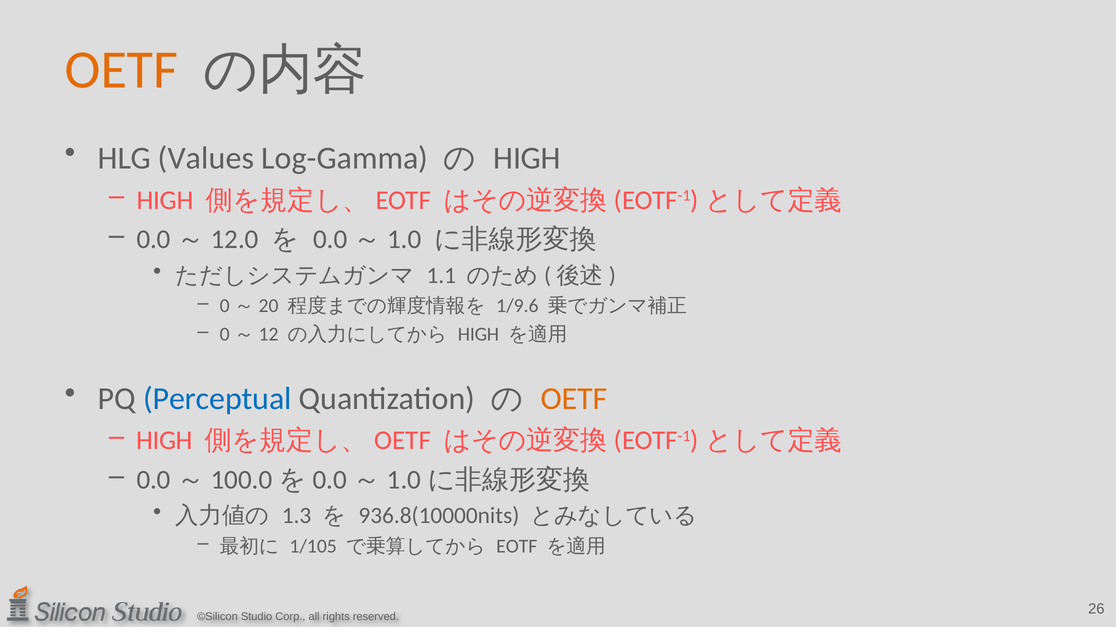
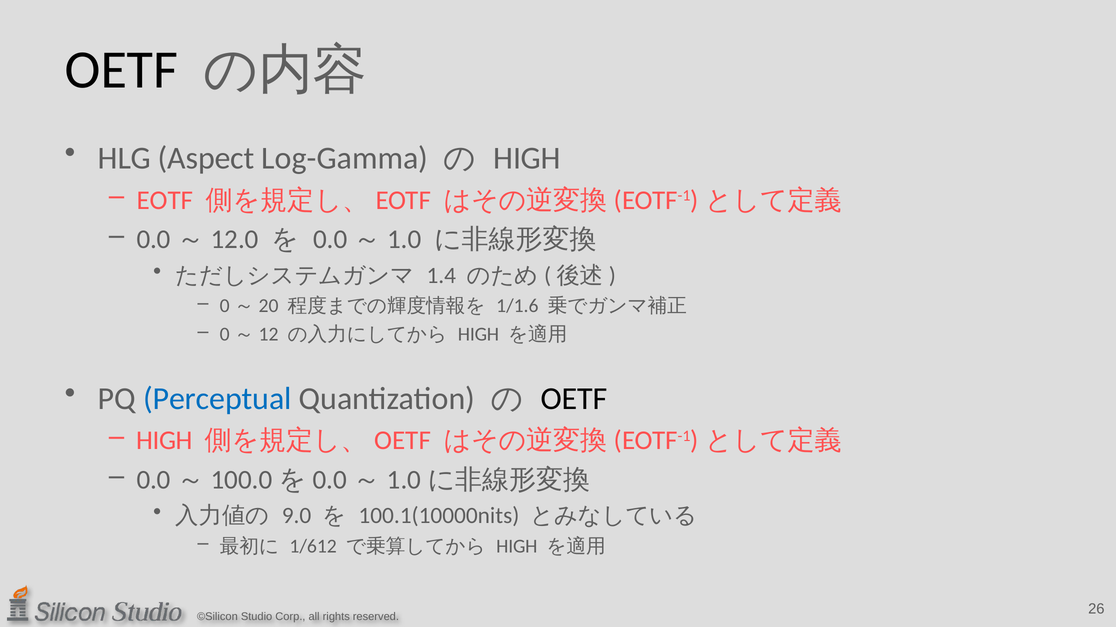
OETF colour: orange -> black (121, 70)
Values: Values -> Aspect (206, 158)
HIGH: HIGH -> EOTF (165, 200)
1.1: 1.1 -> 1.4 (441, 276)
1/9.6: 1/9.6 -> 1/1.6 (517, 306)
OETF colour: orange -> black (574, 399)
1.3: 1.3 -> 9.0 (296, 516)
936.8(10000nits: 936.8(10000nits -> 100.1(10000nits (439, 516)
1/105: 1/105 -> 1/612 (313, 547)
EOTF: EOTF -> HIGH (517, 547)
